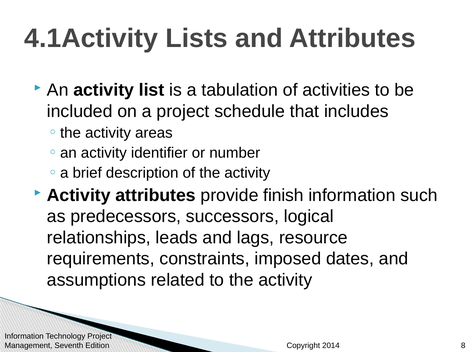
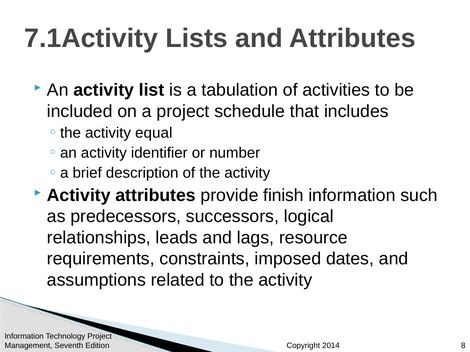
4.1Activity: 4.1Activity -> 7.1Activity (91, 38)
areas: areas -> equal (154, 133)
